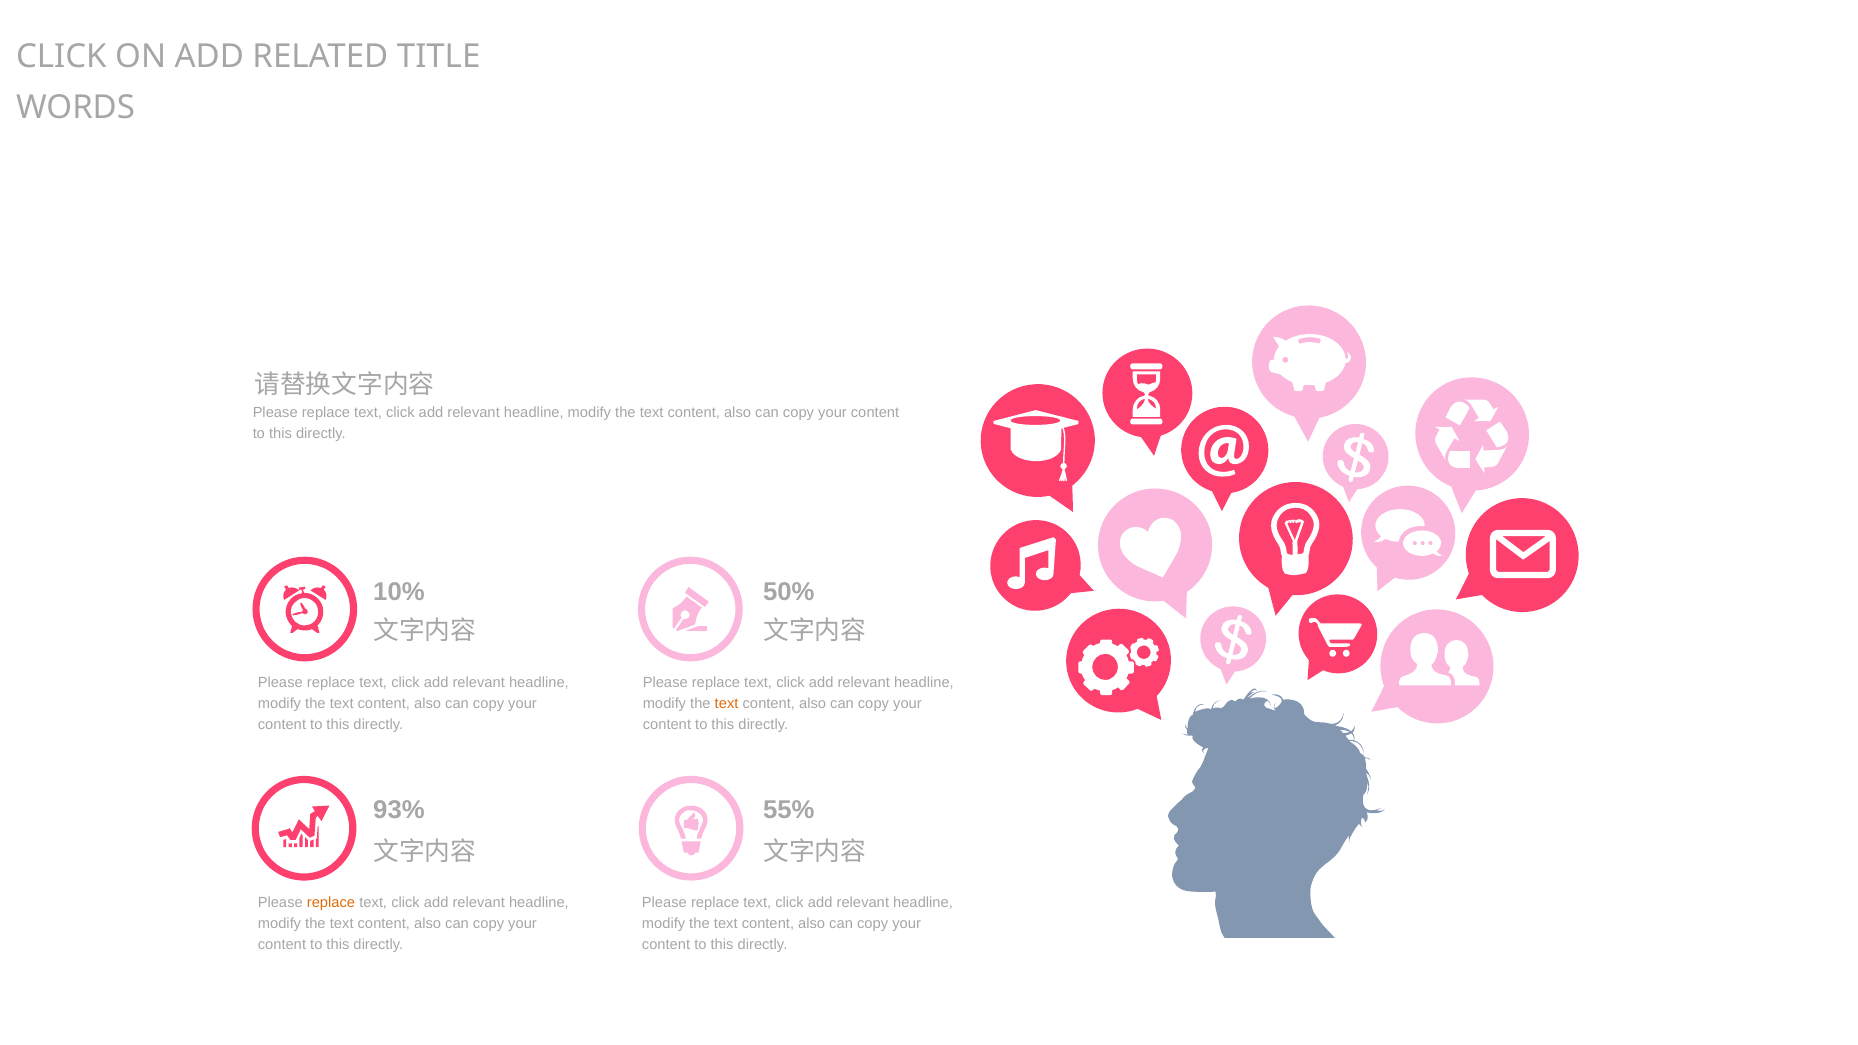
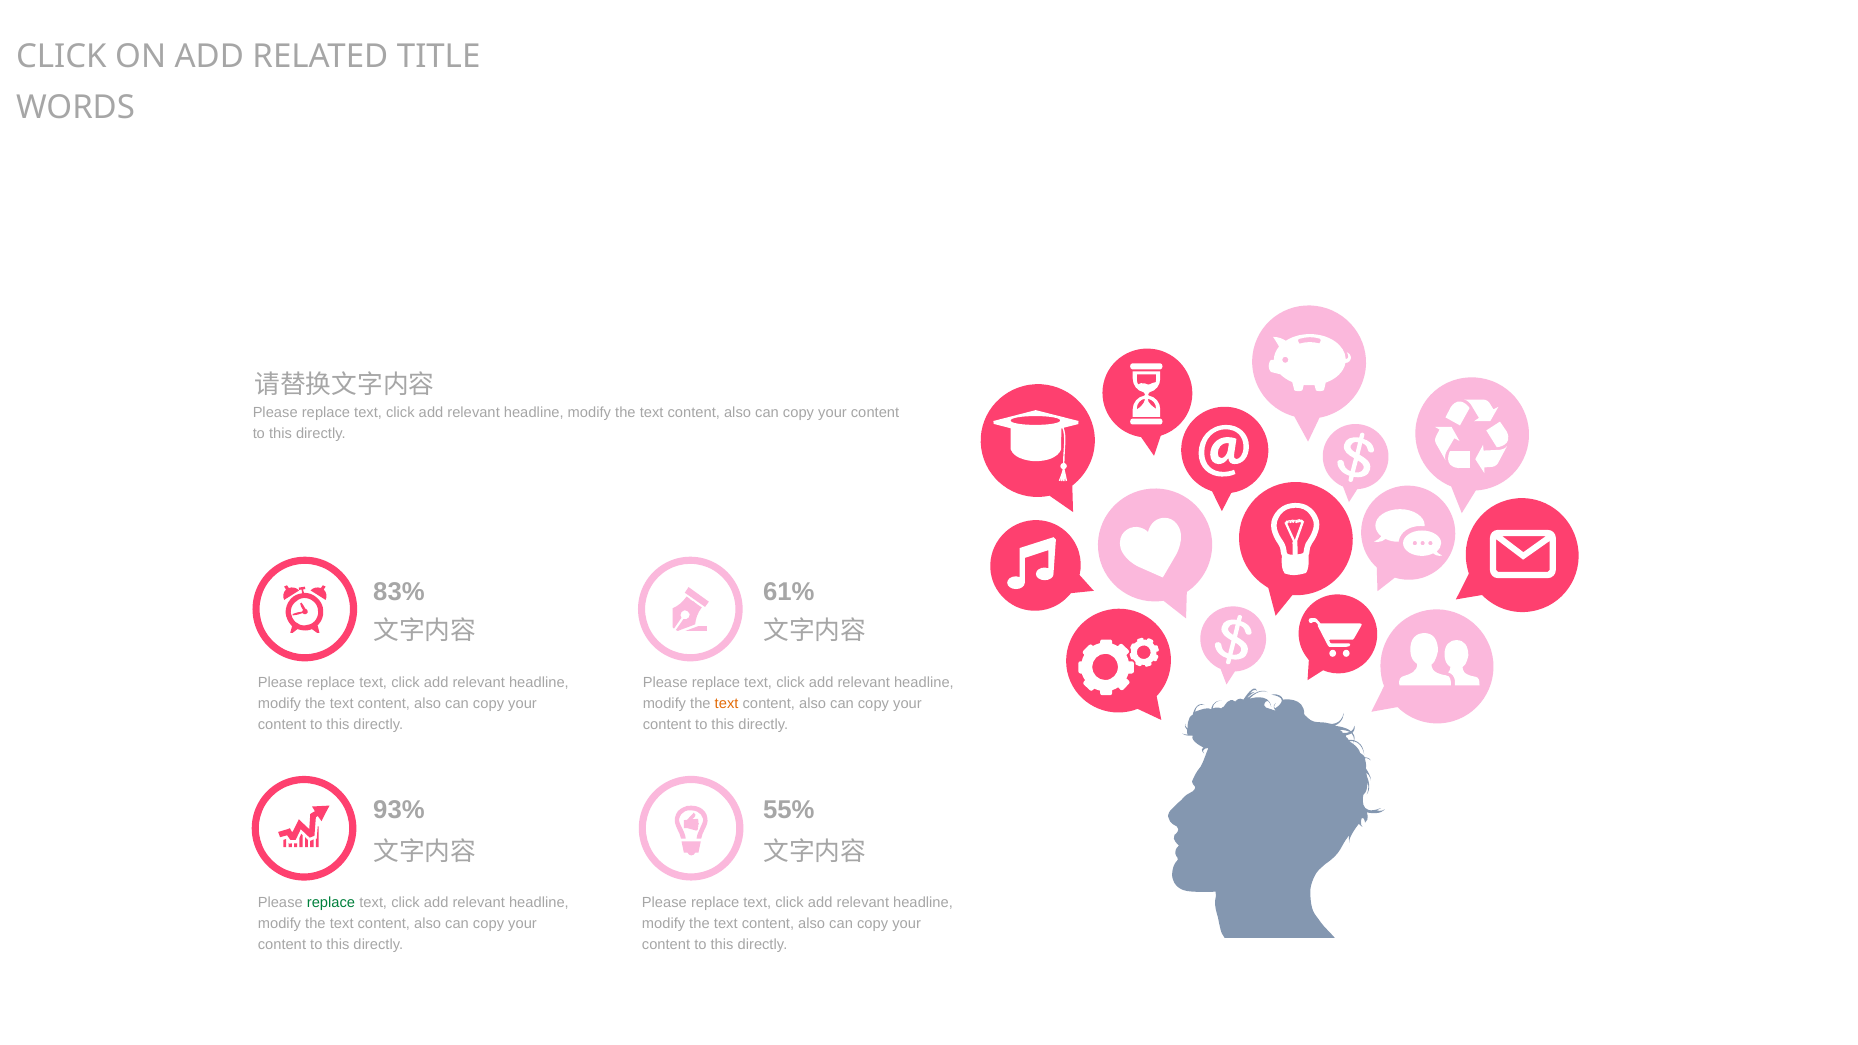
10%: 10% -> 83% (399, 592)
50%: 50% -> 61% (789, 592)
replace colour: orange -> green (331, 903)
